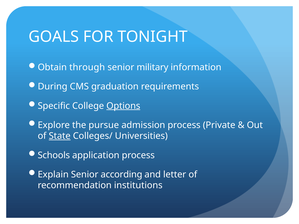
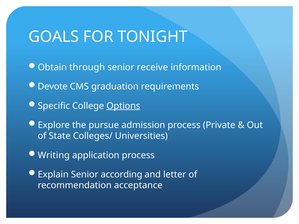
military: military -> receive (152, 67)
During: During -> Devote (53, 87)
State underline: present -> none (60, 136)
Schools: Schools -> Writing (54, 155)
institutions: institutions -> acceptance (138, 186)
